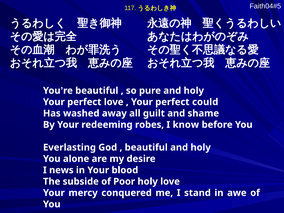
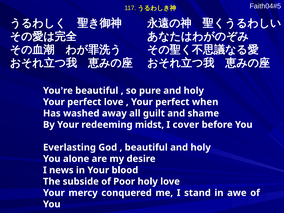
could: could -> when (205, 102)
robes: robes -> midst (150, 125)
know: know -> cover (186, 125)
